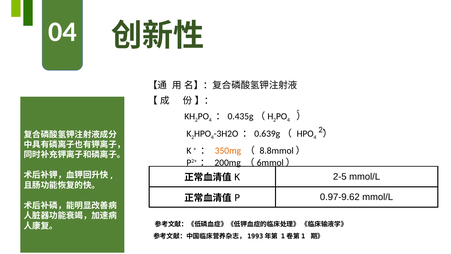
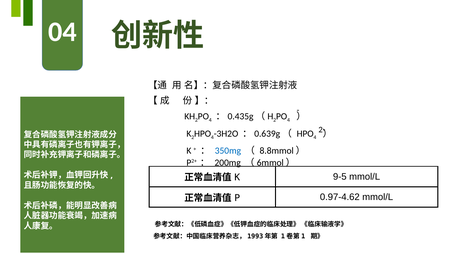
350mg colour: orange -> blue (228, 151)
2-5: 2-5 -> 9-5 (340, 176)
0.97-9.62: 0.97-9.62 -> 0.97-4.62 (340, 197)
